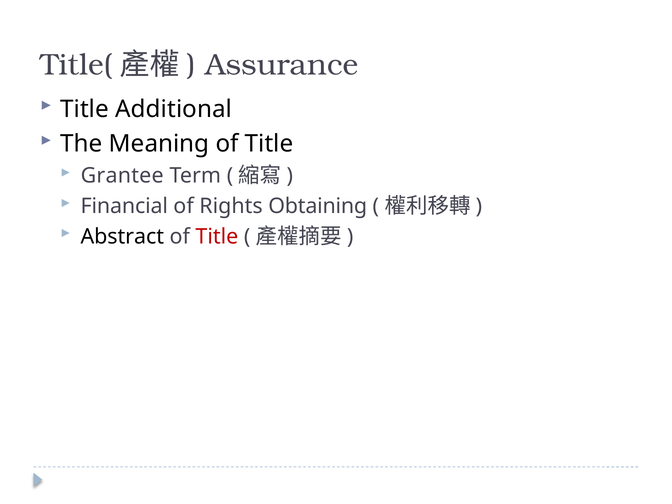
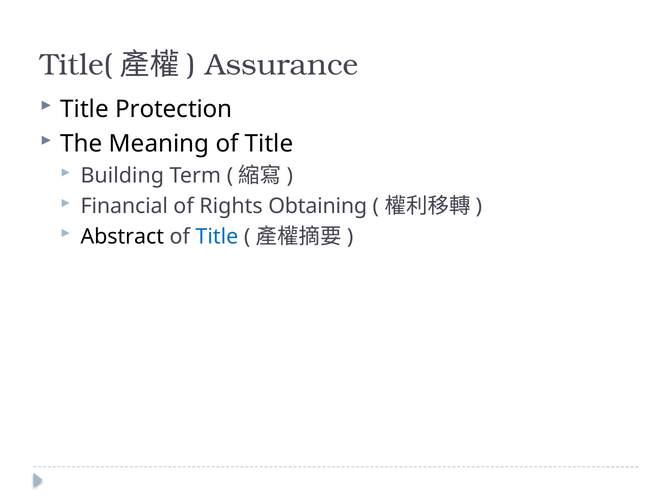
Additional: Additional -> Protection (174, 109)
Grantee: Grantee -> Building (122, 176)
Title colour: red -> blue (217, 237)
